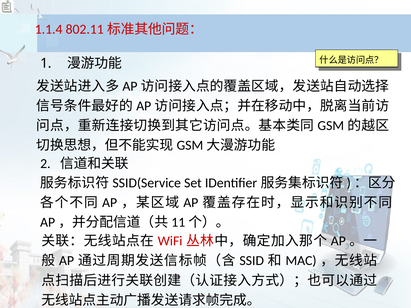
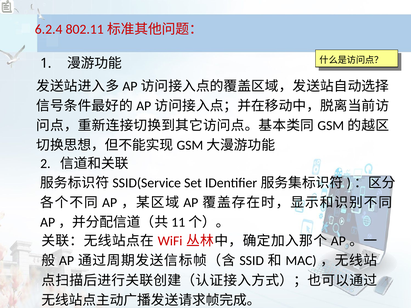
1.1.4: 1.1.4 -> 6.2.4 (49, 29)
